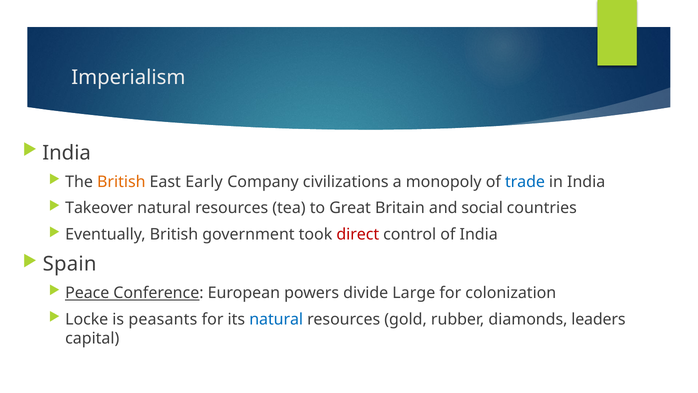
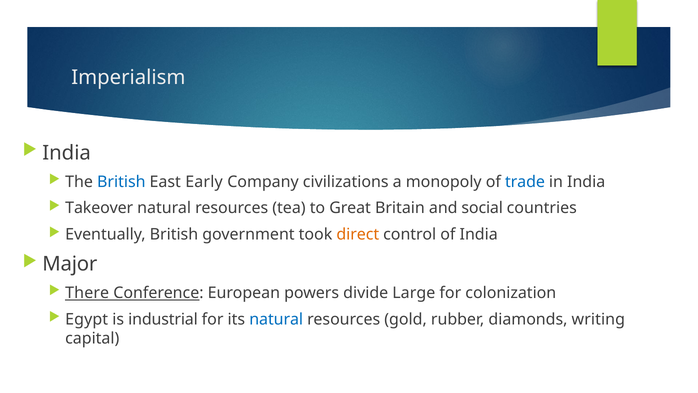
British colour: orange -> blue (121, 182)
direct colour: red -> orange (358, 234)
Spain: Spain -> Major (70, 264)
Peace: Peace -> There (87, 293)
Locke: Locke -> Egypt (87, 319)
peasants: peasants -> industrial (163, 319)
leaders: leaders -> writing (598, 319)
